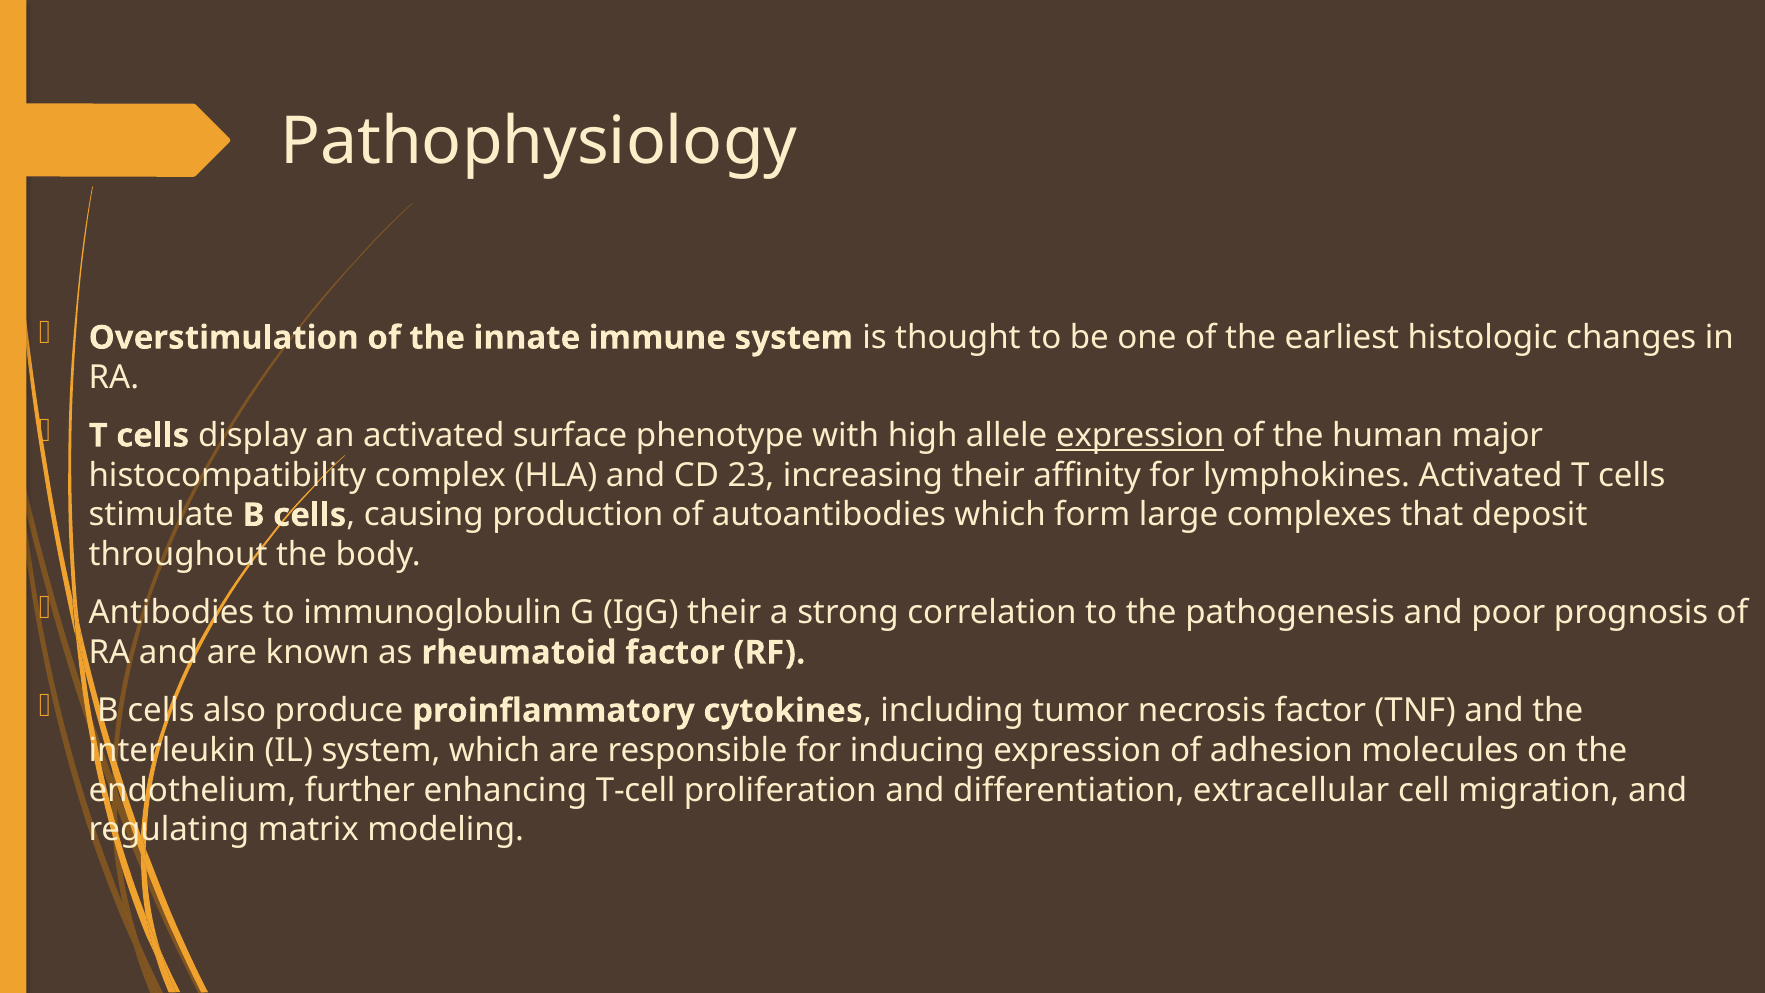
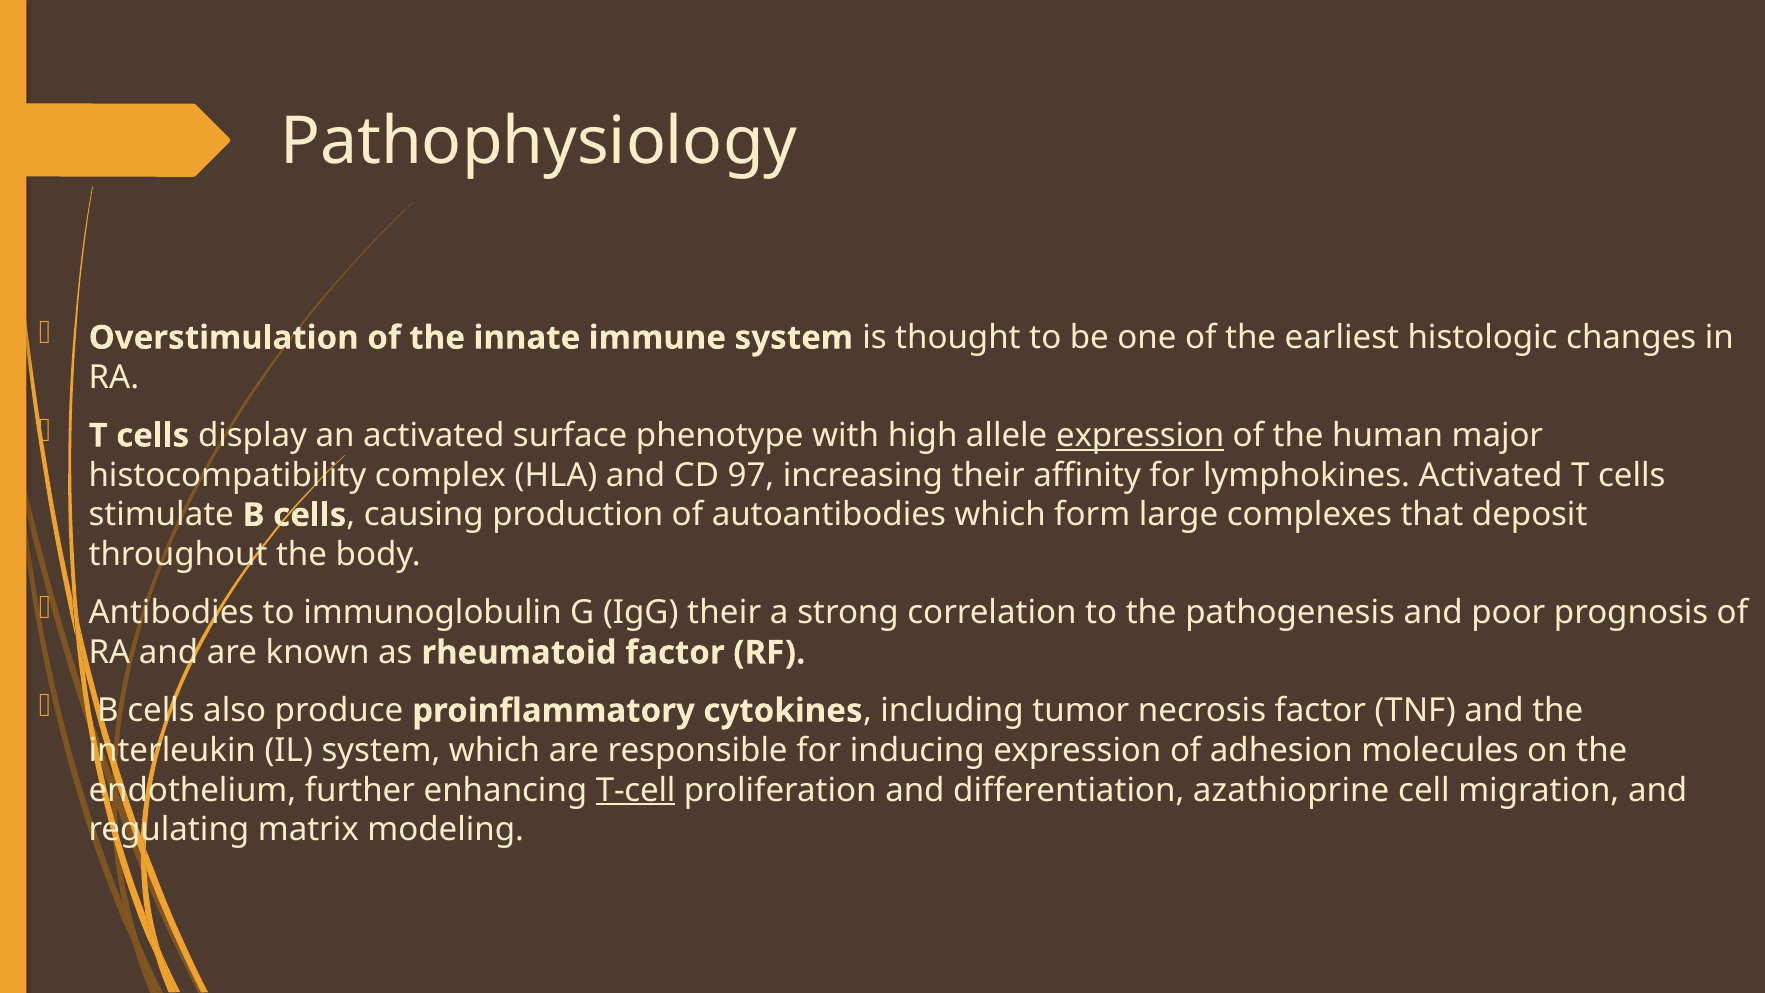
23: 23 -> 97 (751, 475)
T-cell underline: none -> present (636, 790)
extracellular: extracellular -> azathioprine (1291, 790)
